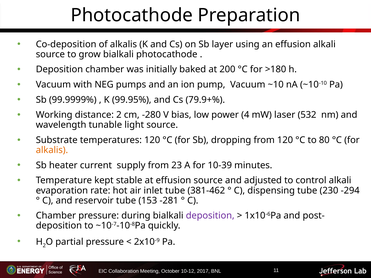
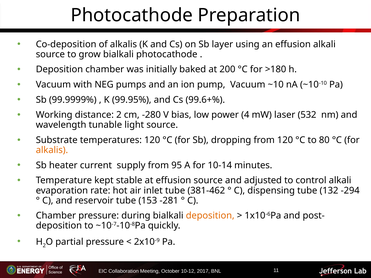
79.9+%: 79.9+% -> 99.6+% (205, 100)
23: 23 -> 95 (177, 165)
10-39: 10-39 -> 10-14 (220, 165)
230: 230 -> 132 (329, 191)
deposition colour: purple -> orange (210, 216)
